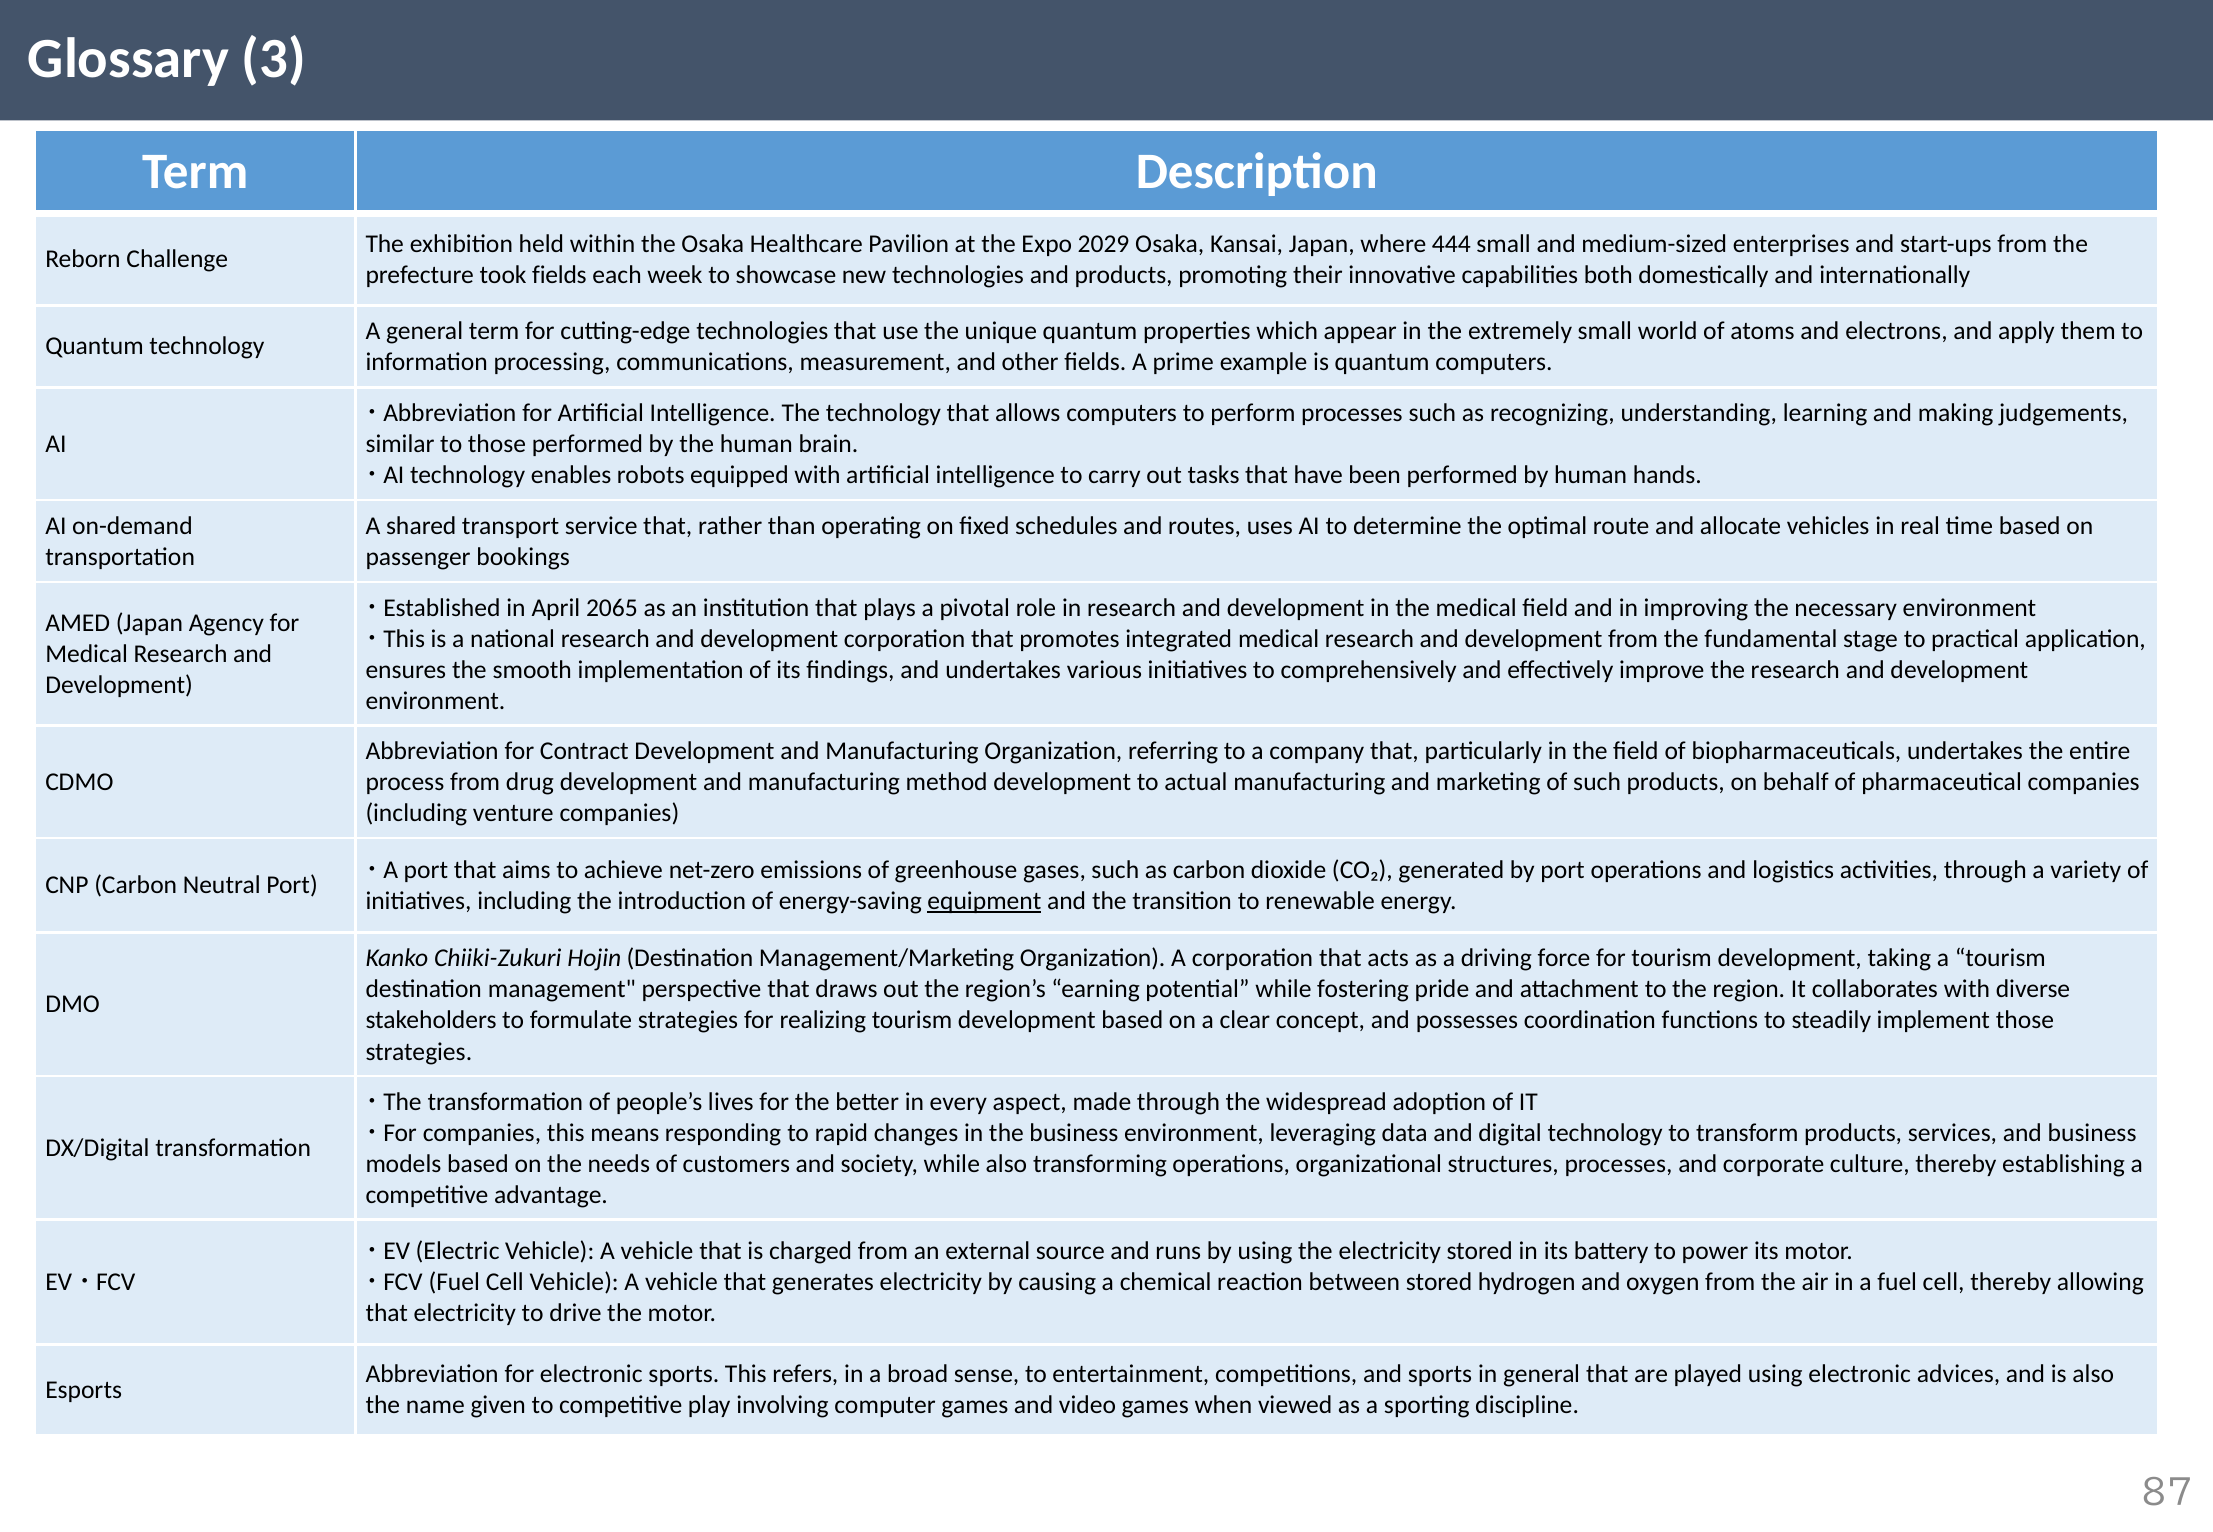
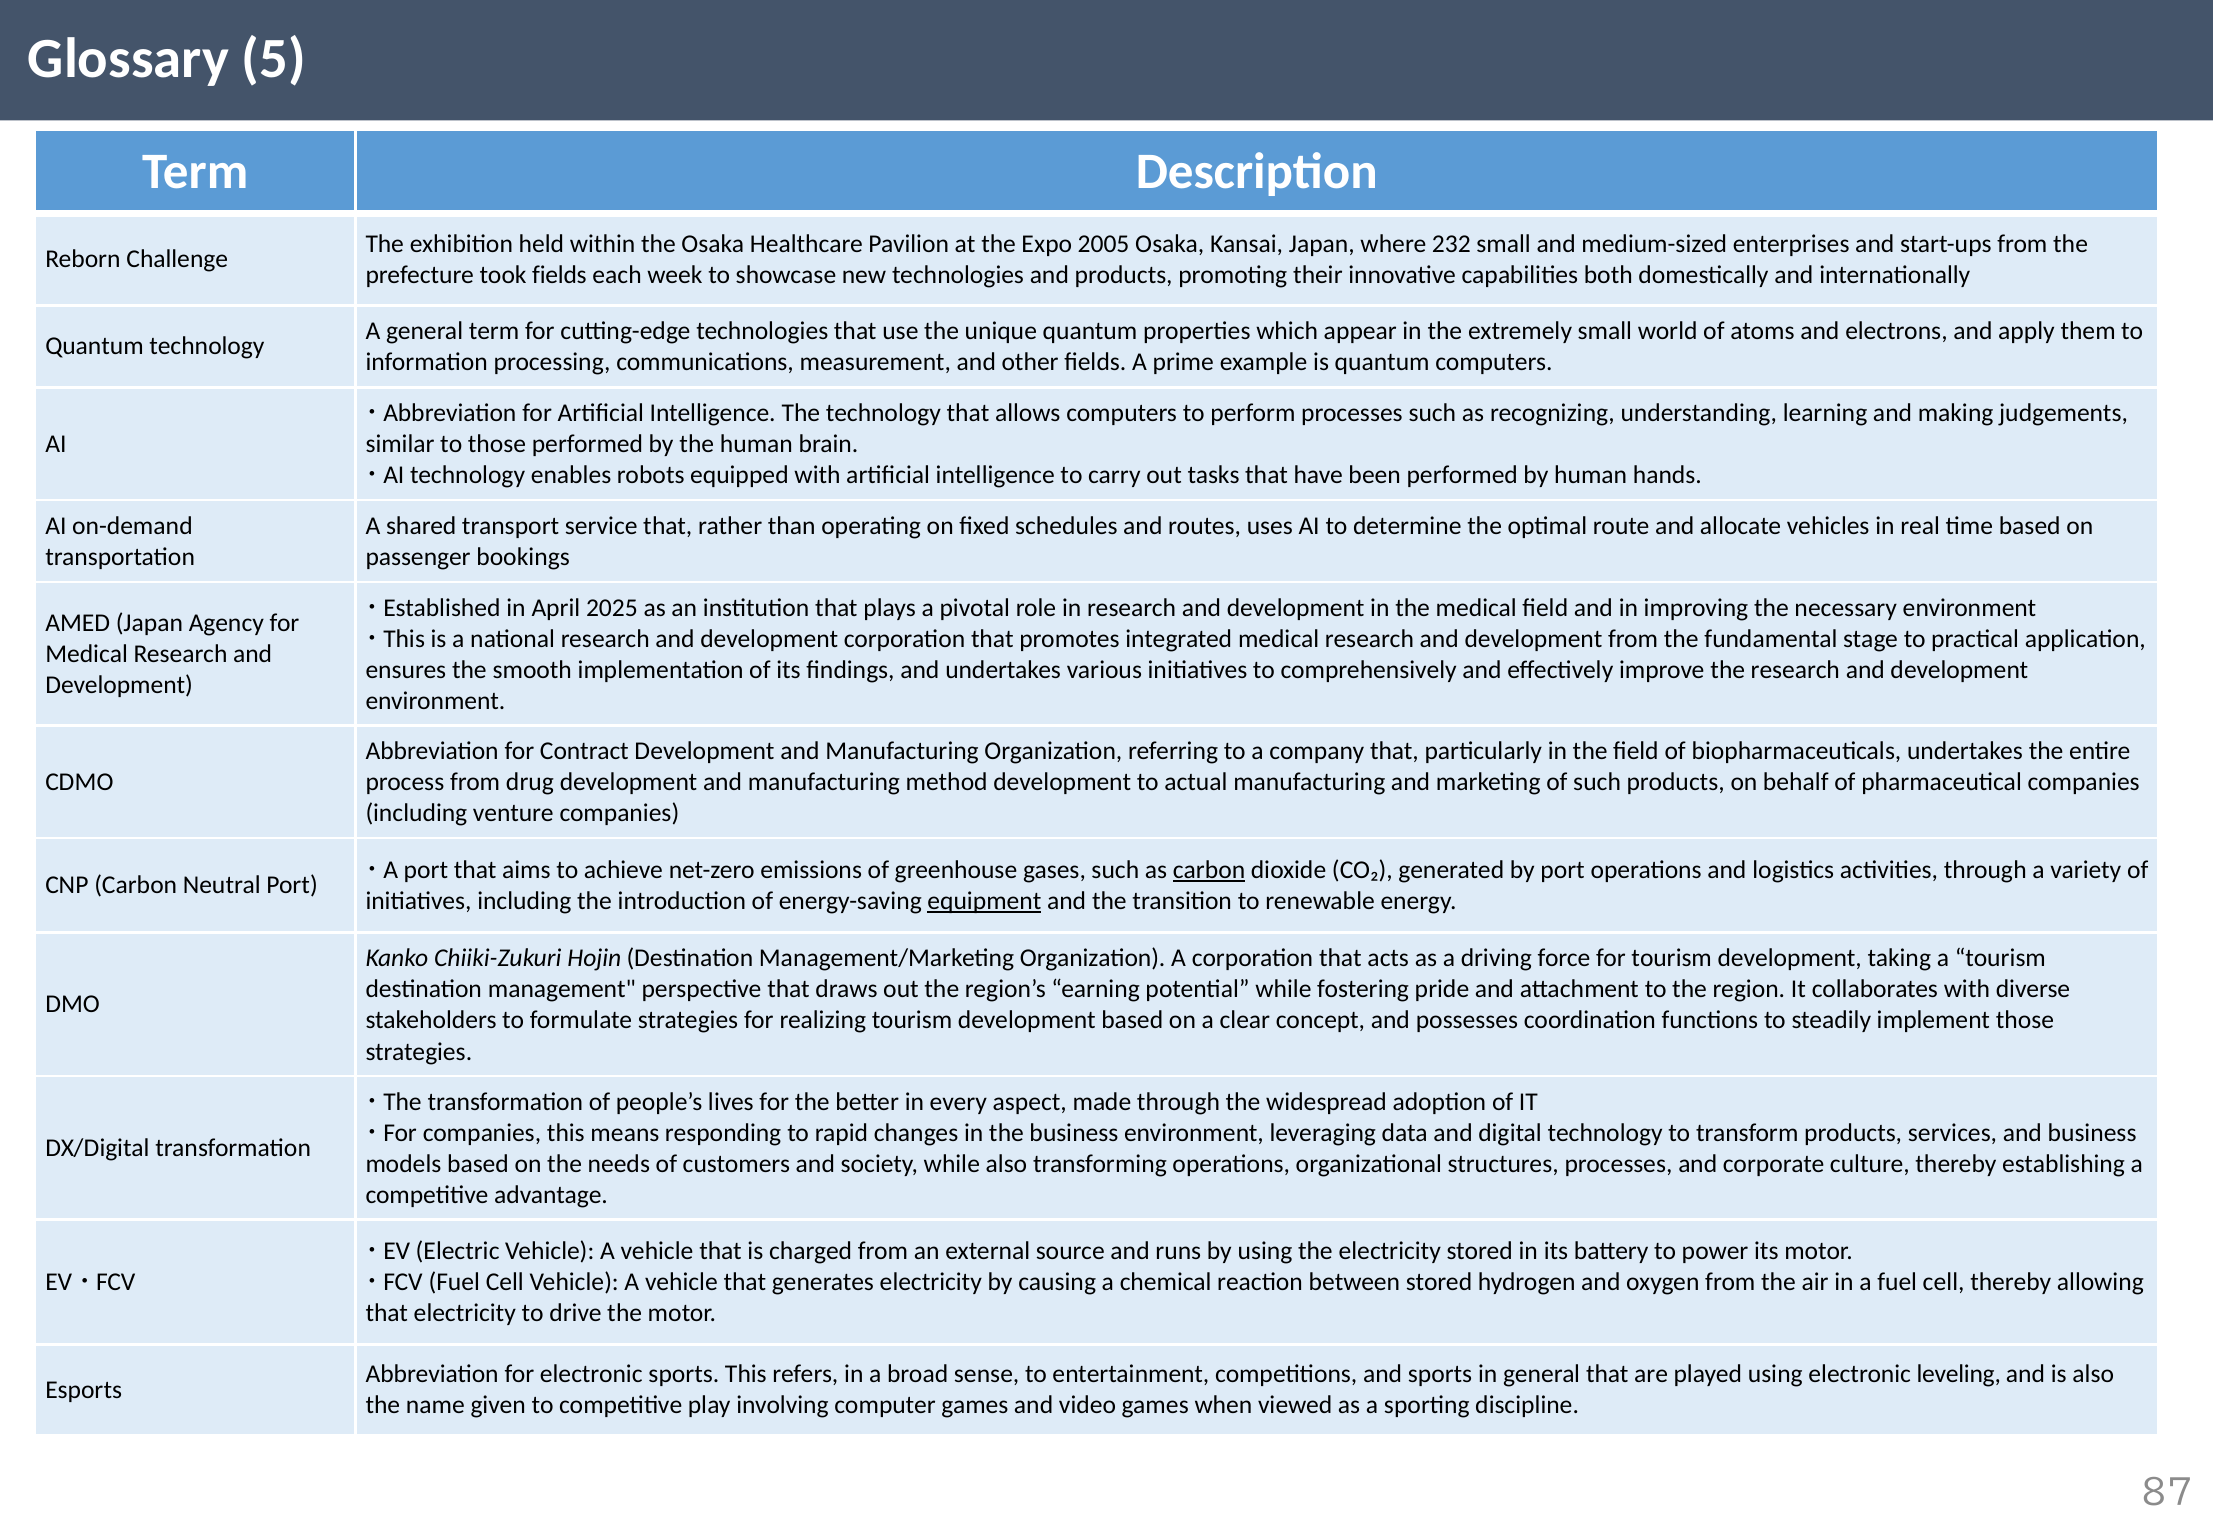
3: 3 -> 5 (274, 59)
2029: 2029 -> 2005 (1104, 244)
444: 444 -> 232 (1451, 244)
2065: 2065 -> 2025 (612, 608)
carbon underline: none -> present (1209, 870)
advices: advices -> leveling (1959, 1375)
